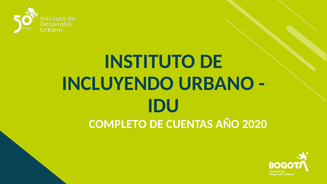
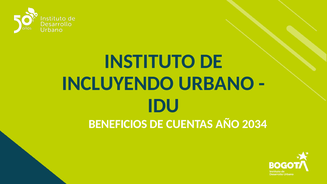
COMPLETO: COMPLETO -> BENEFICIOS (118, 124)
2020: 2020 -> 2034 (255, 124)
